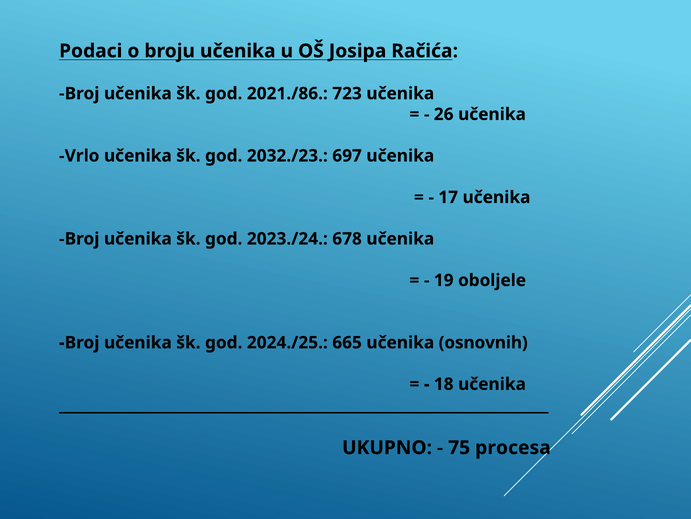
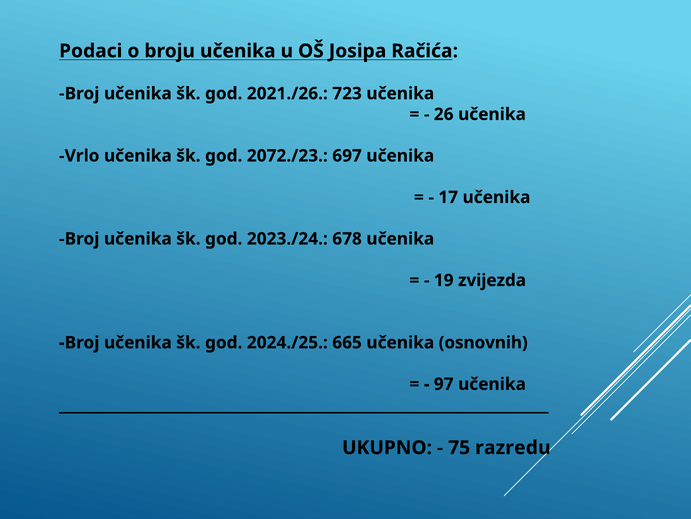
2021./86: 2021./86 -> 2021./26 (287, 93)
2032./23: 2032./23 -> 2072./23 (287, 156)
oboljele: oboljele -> zvijezda (492, 280)
18: 18 -> 97 (444, 384)
procesa: procesa -> razredu (513, 447)
